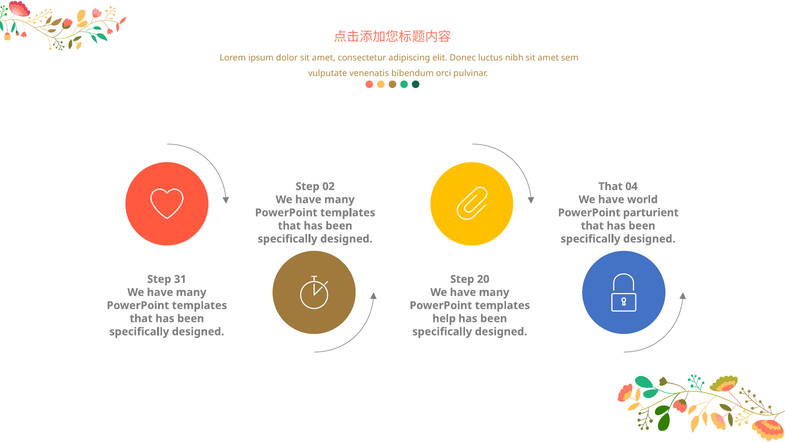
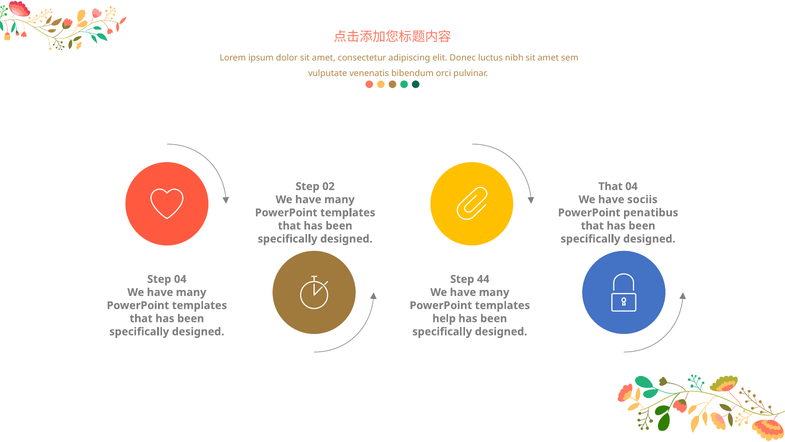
world: world -> sociis (642, 199)
parturient: parturient -> penatibus (651, 212)
Step 31: 31 -> 04 (180, 279)
20: 20 -> 44 (483, 279)
